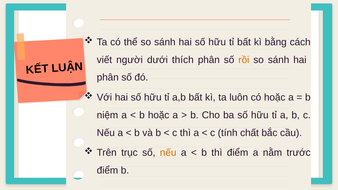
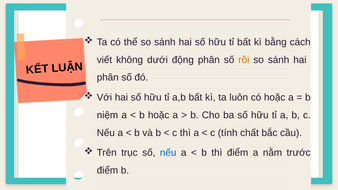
người: người -> không (130, 60)
thích: thích -> động (183, 60)
nếu colour: orange -> blue (168, 153)
